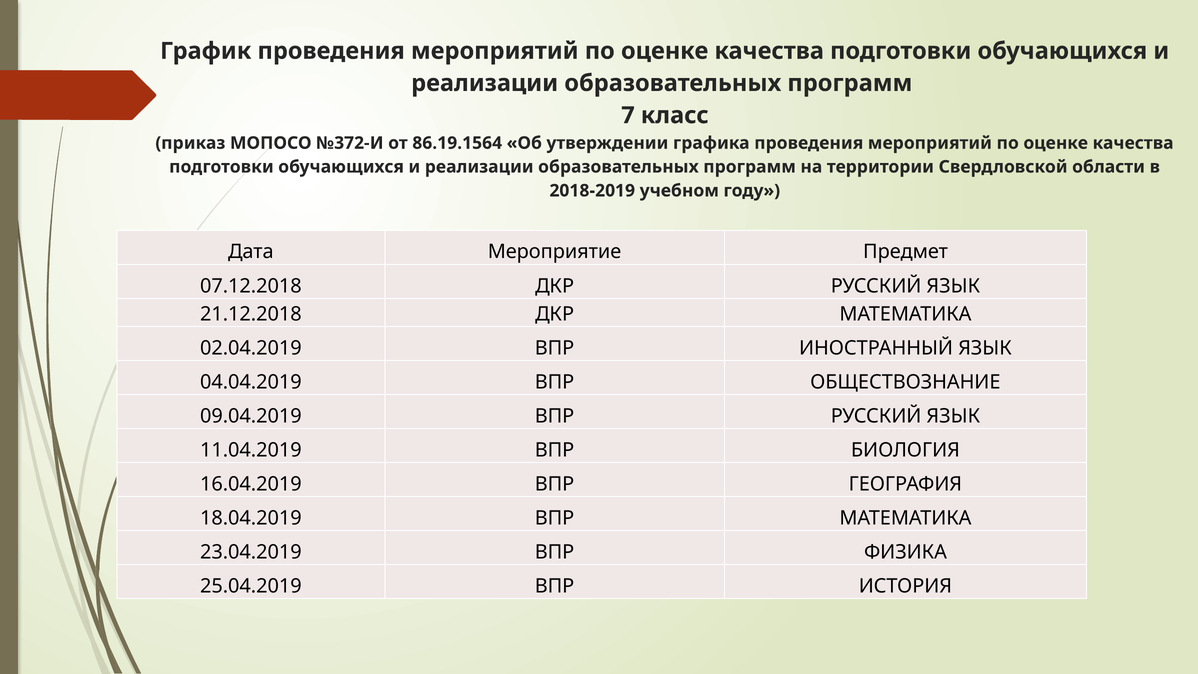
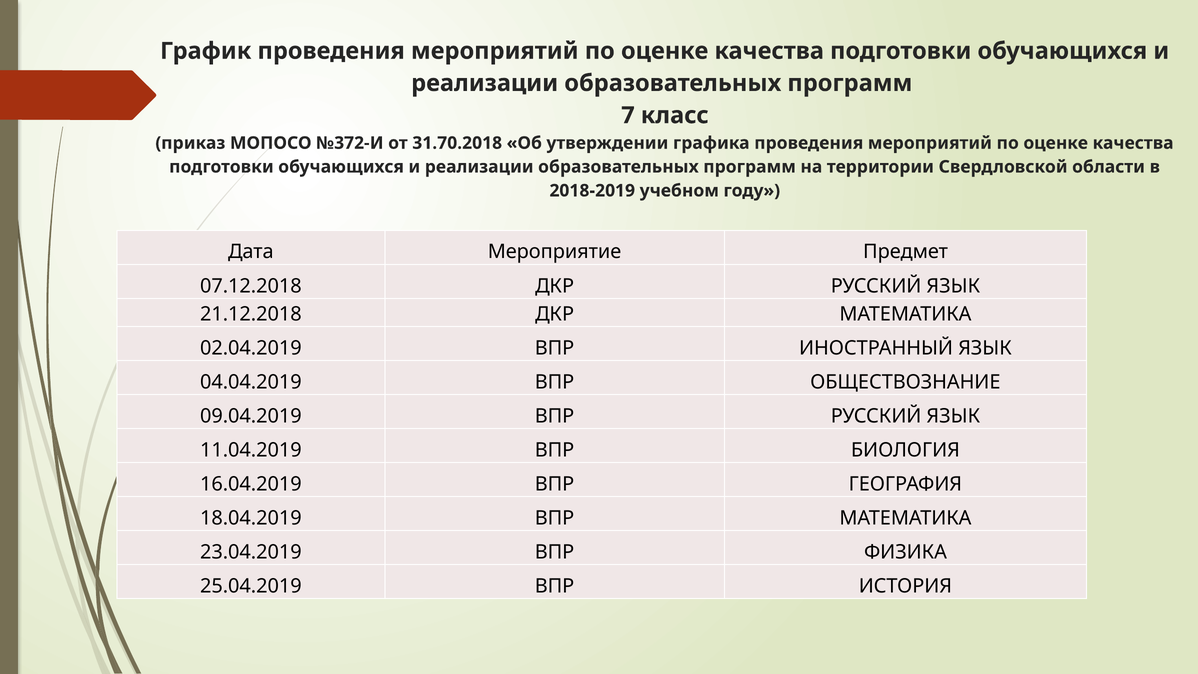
86.19.1564: 86.19.1564 -> 31.70.2018 (457, 143)
